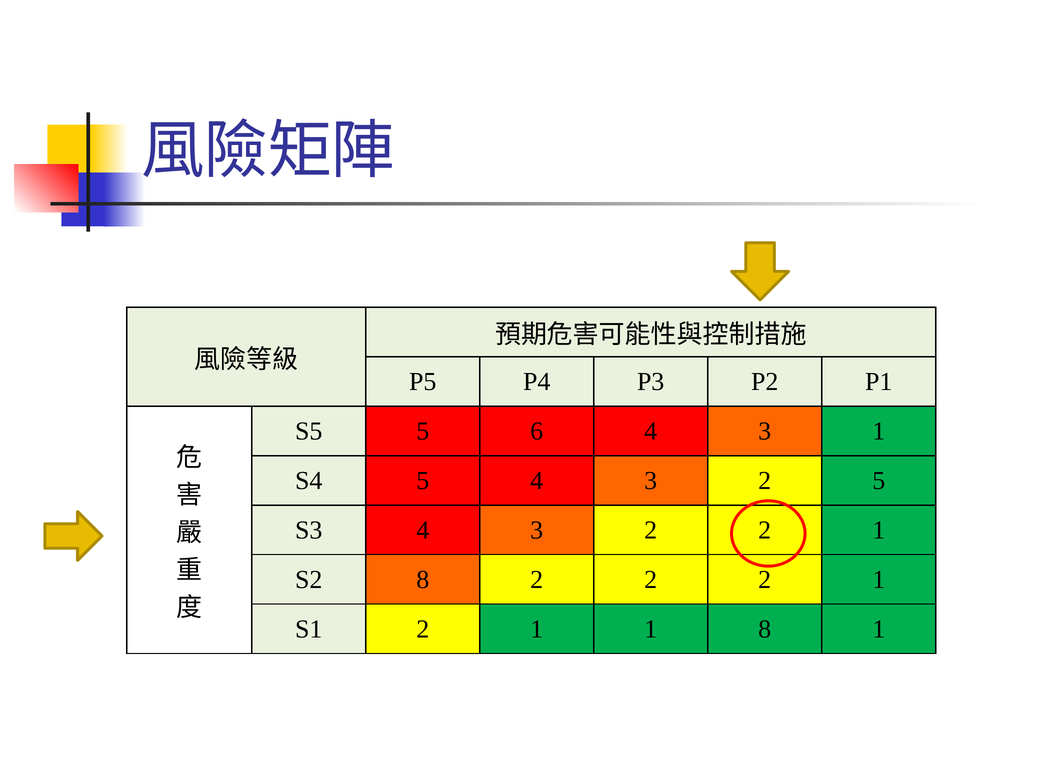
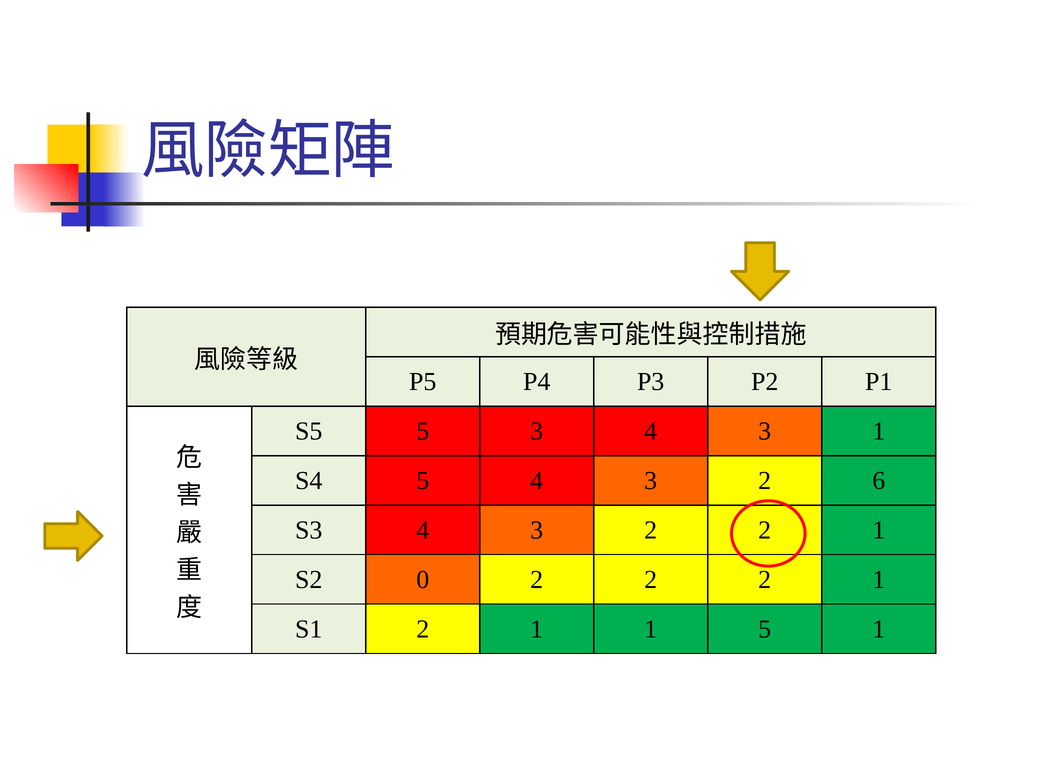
5 6: 6 -> 3 (537, 431)
2 5: 5 -> 6 (879, 481)
S2 8: 8 -> 0 (423, 580)
1 8: 8 -> 5 (765, 629)
